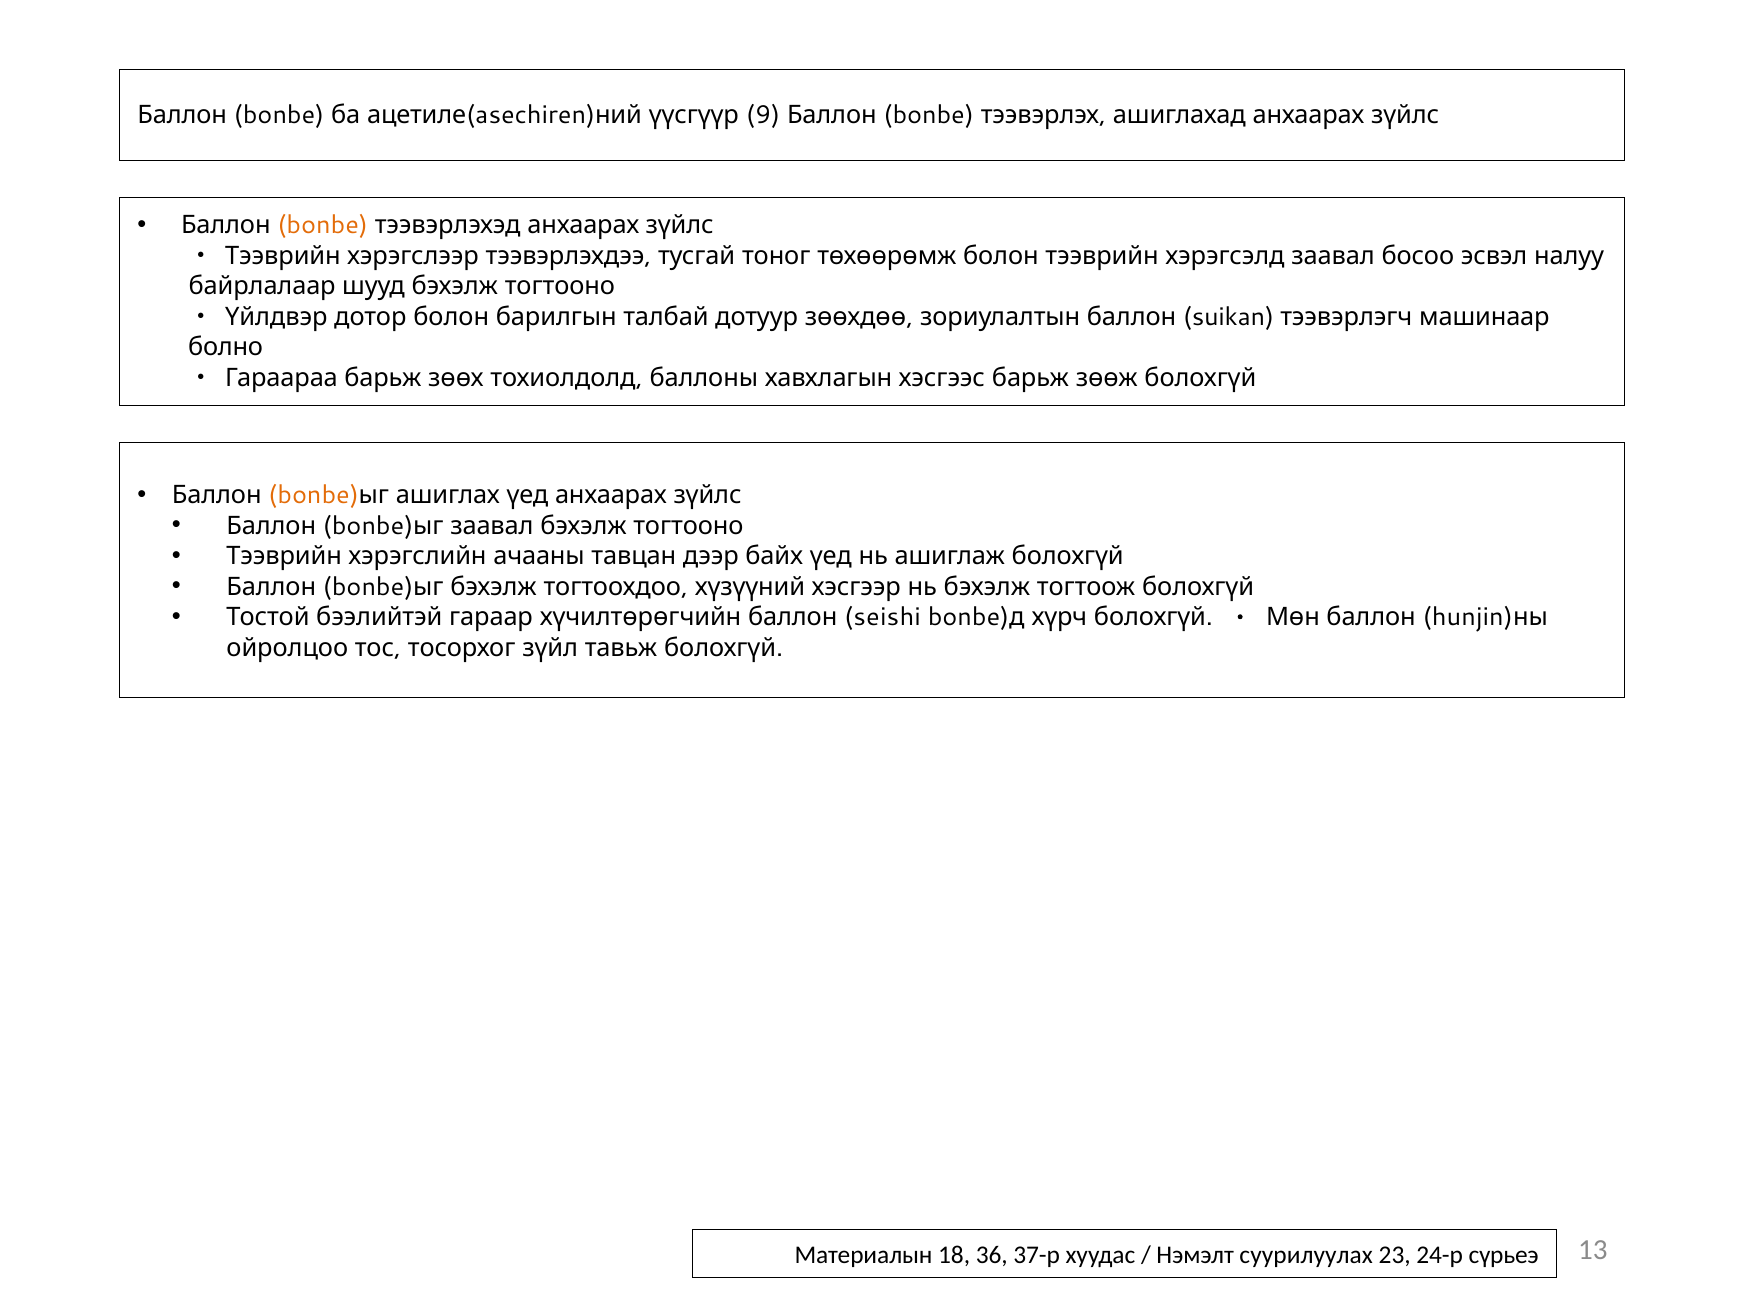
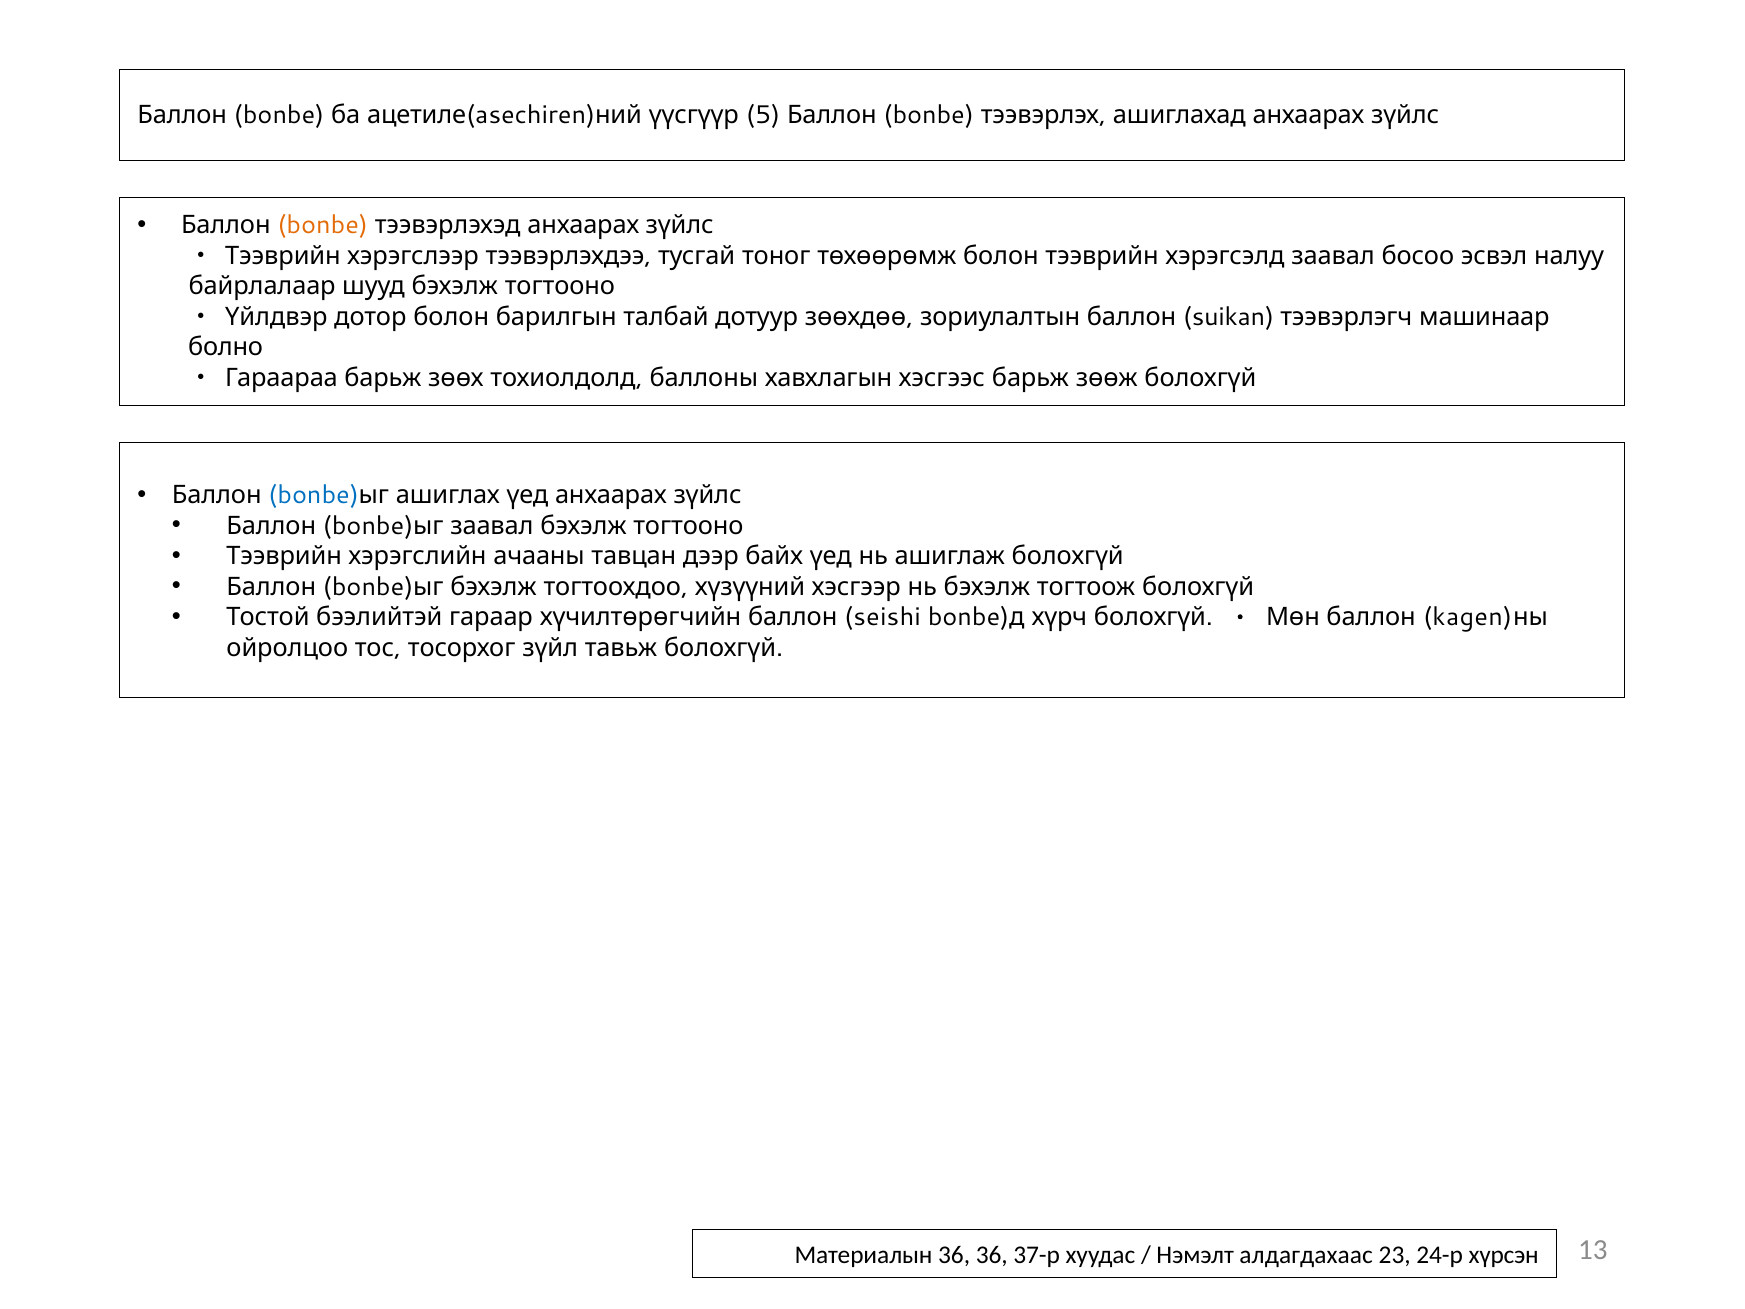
9: 9 -> 5 (763, 115)
bonbe colour: orange -> blue (314, 495)
hunjin: hunjin -> kagen (1468, 617)
Материалын 18: 18 -> 36 (954, 1255)
суурилуулах: суурилуулах -> алдагдахаас (1306, 1255)
сүрьеэ: сүрьеэ -> хүрсэн (1504, 1255)
